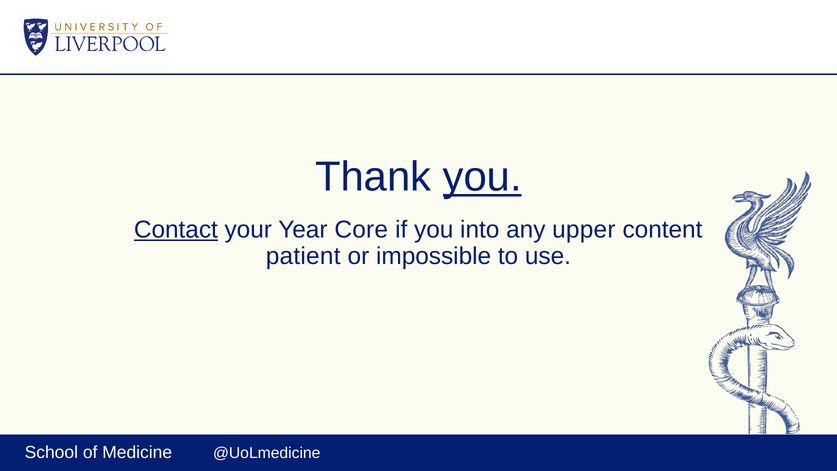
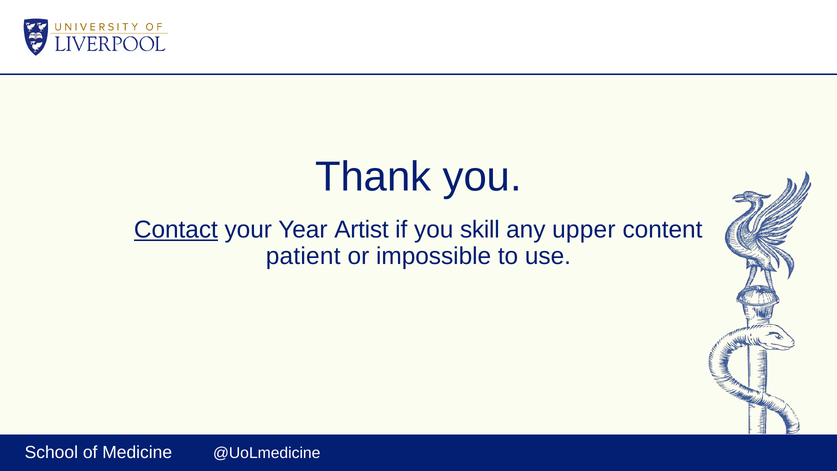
you underline: present -> none (482, 177)
Core: Core -> Artist (361, 230)
into: into -> skill (480, 230)
